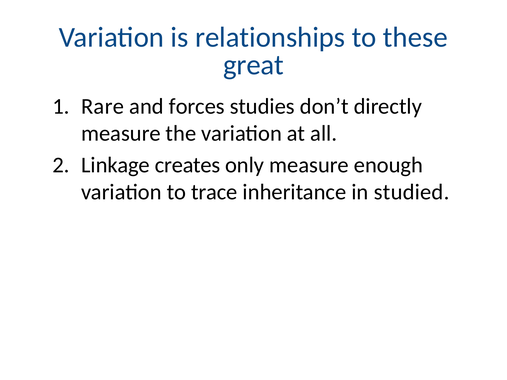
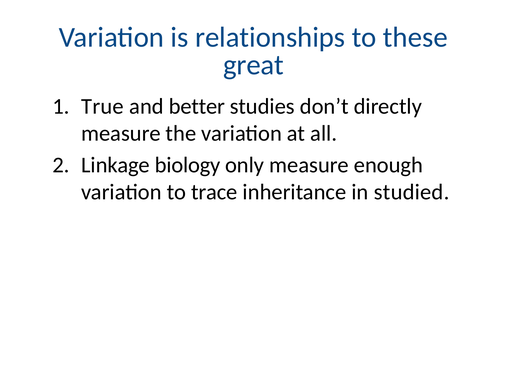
Rare: Rare -> True (103, 106)
forces: forces -> better (197, 106)
creates: creates -> biology (188, 165)
